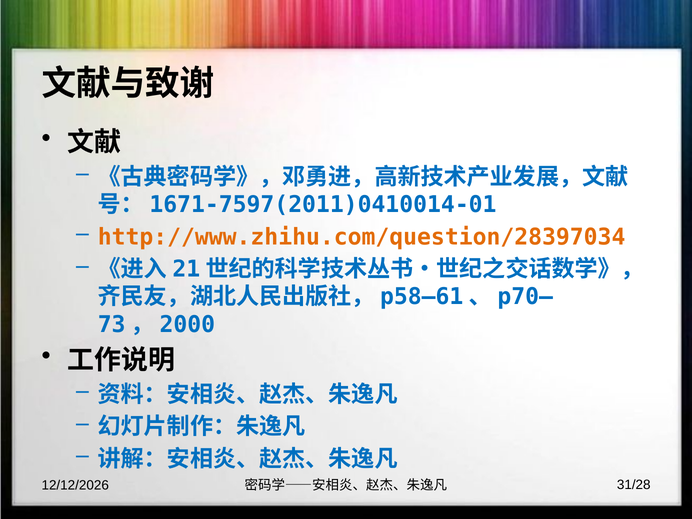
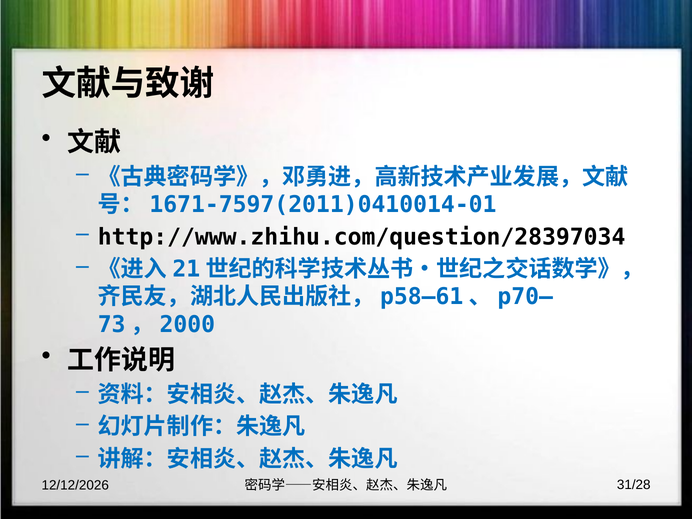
http://www.zhihu.com/question/28397034 colour: orange -> black (362, 237)
